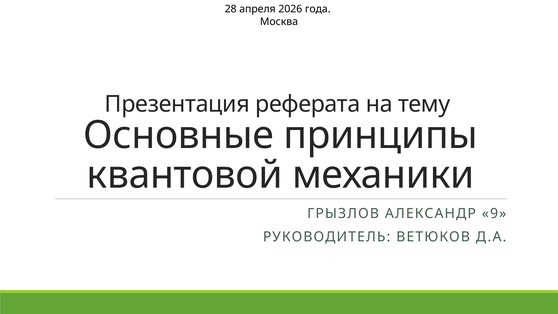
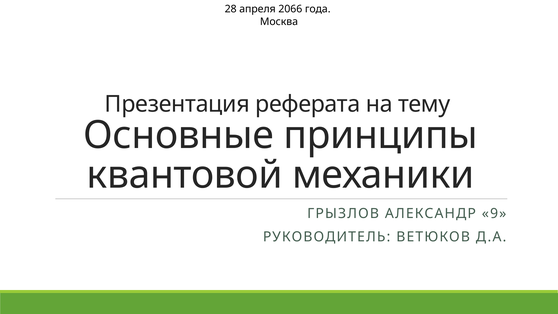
2026: 2026 -> 2066 (290, 9)
